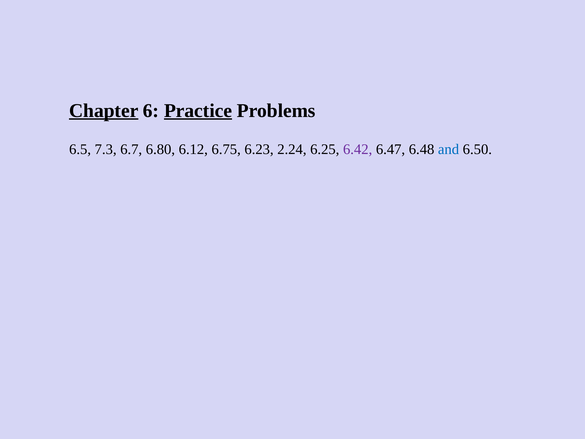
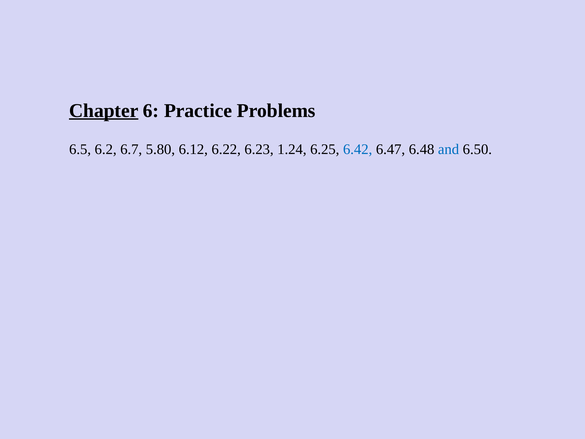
Practice underline: present -> none (198, 111)
7.3: 7.3 -> 6.2 (106, 149)
6.80: 6.80 -> 5.80 (160, 149)
6.75: 6.75 -> 6.22 (226, 149)
2.24: 2.24 -> 1.24 (292, 149)
6.42 colour: purple -> blue (358, 149)
